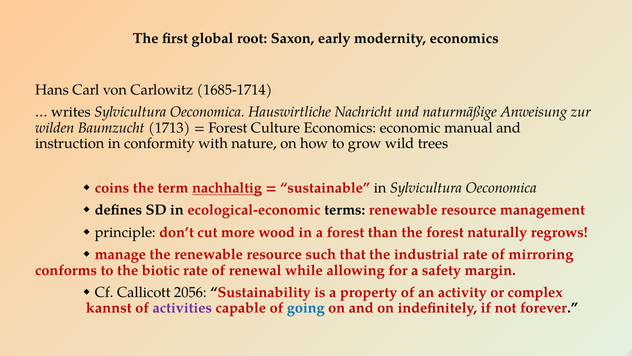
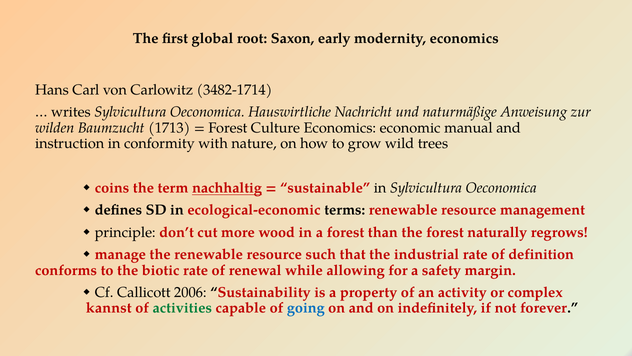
1685-1714: 1685-1714 -> 3482-1714 (234, 90)
mirroring: mirroring -> definition (541, 254)
2056: 2056 -> 2006 (190, 292)
activities colour: purple -> green (182, 308)
